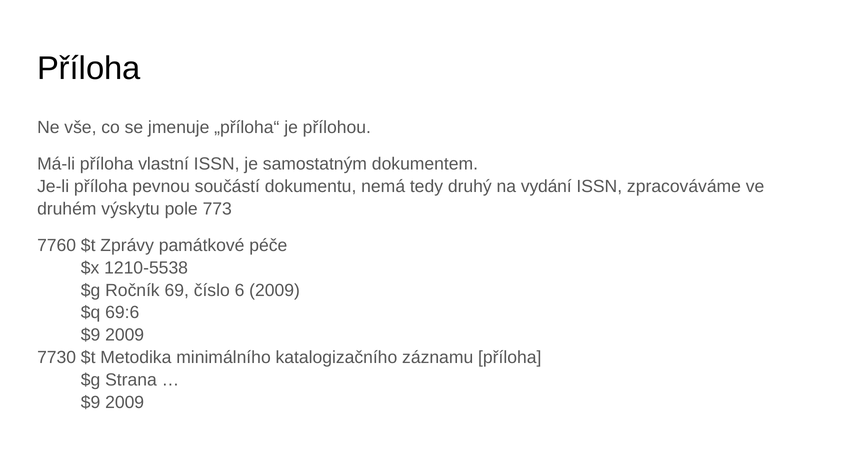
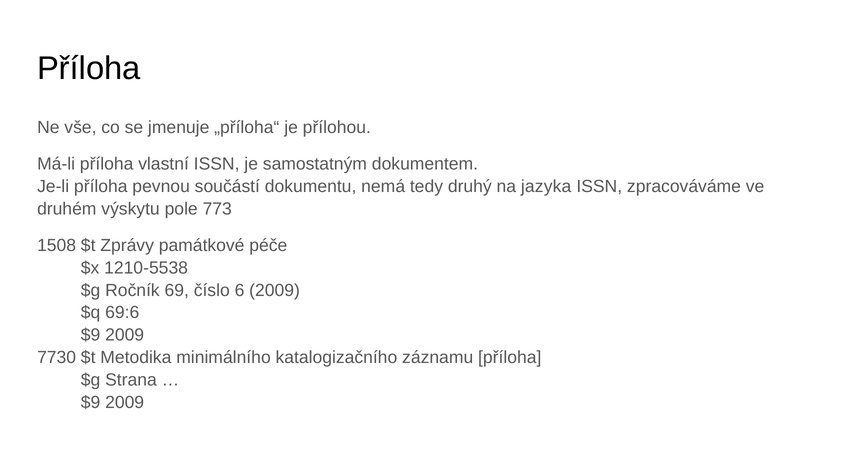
vydání: vydání -> jazyka (546, 186)
7760: 7760 -> 1508 (57, 245)
